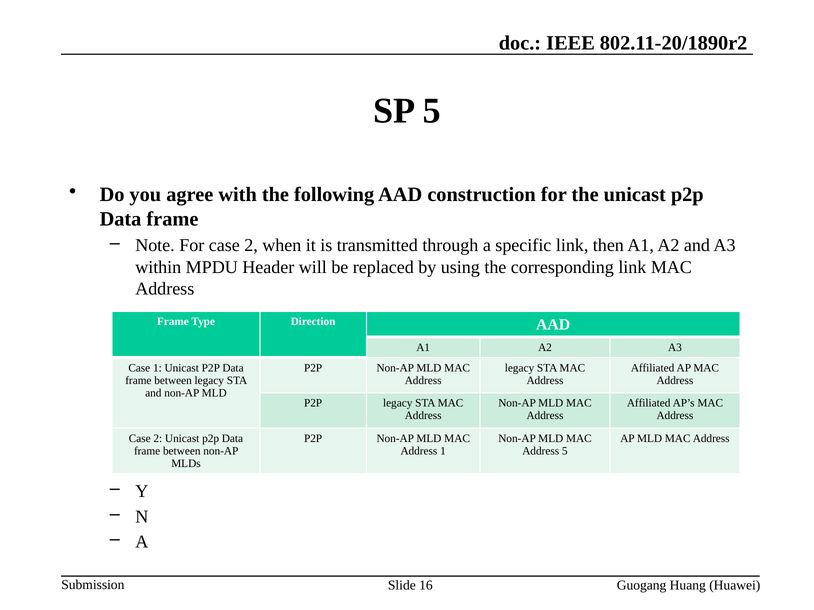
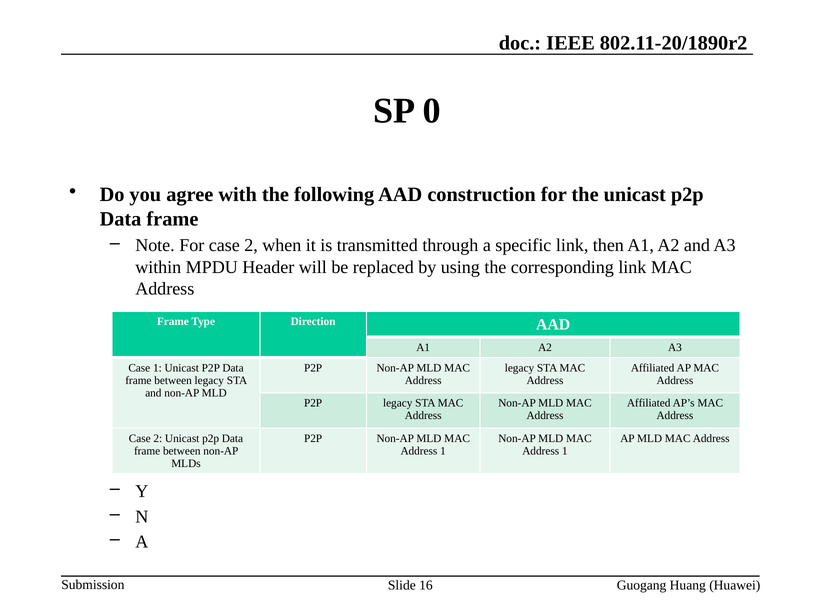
SP 5: 5 -> 0 (432, 111)
5: 5 -> 1 (565, 451)
